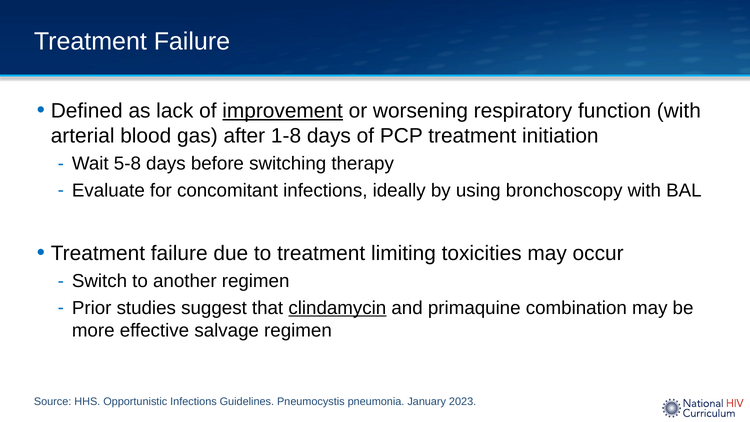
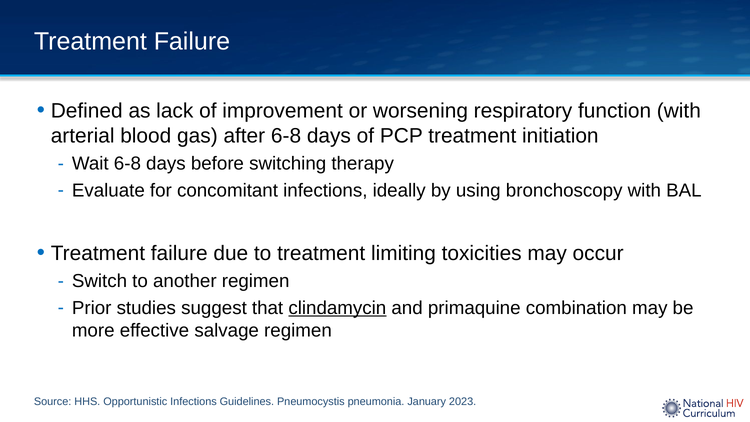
improvement underline: present -> none (283, 111)
after 1-8: 1-8 -> 6-8 (286, 136)
Wait 5-8: 5-8 -> 6-8 (127, 164)
